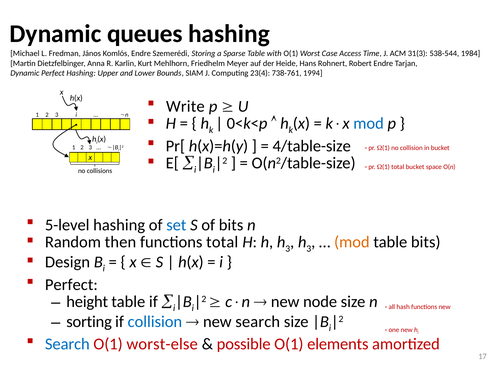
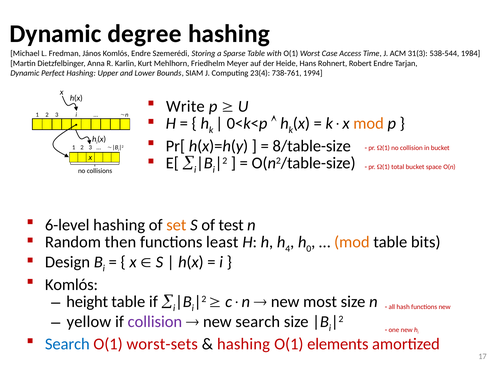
queues: queues -> degree (145, 34)
mod colour: blue -> orange (369, 123)
4/table-size: 4/table-size -> 8/table-size (312, 146)
5-level: 5-level -> 6-level (67, 225)
set colour: blue -> orange (176, 225)
of bits: bits -> test (231, 225)
functions total: total -> least (222, 242)
h h 3: 3 -> 4 (288, 248)
3: 3 -> 0 (309, 248)
Perfect: Perfect -> Komlós (71, 284)
node: node -> most (320, 301)
sorting: sorting -> yellow (89, 321)
collision colour: blue -> purple (155, 321)
worst-else: worst-else -> worst-sets (162, 343)
possible: possible -> hashing (243, 343)
